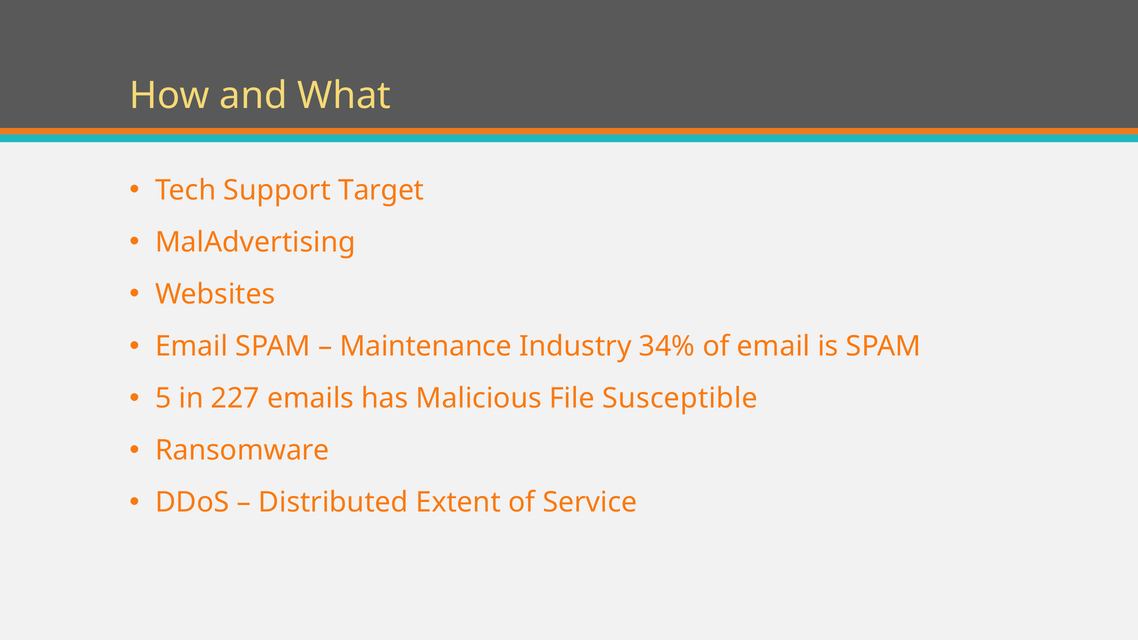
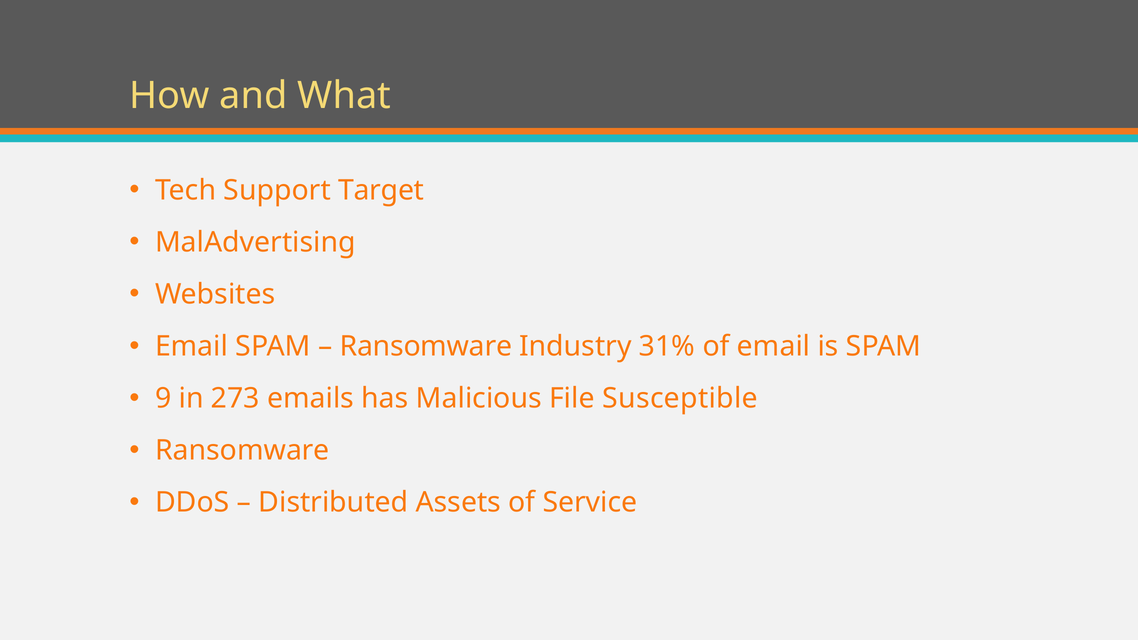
Maintenance: Maintenance -> Ransomware (426, 346)
34%: 34% -> 31% (667, 346)
5: 5 -> 9 (163, 398)
227: 227 -> 273 (235, 398)
Extent: Extent -> Assets (458, 502)
